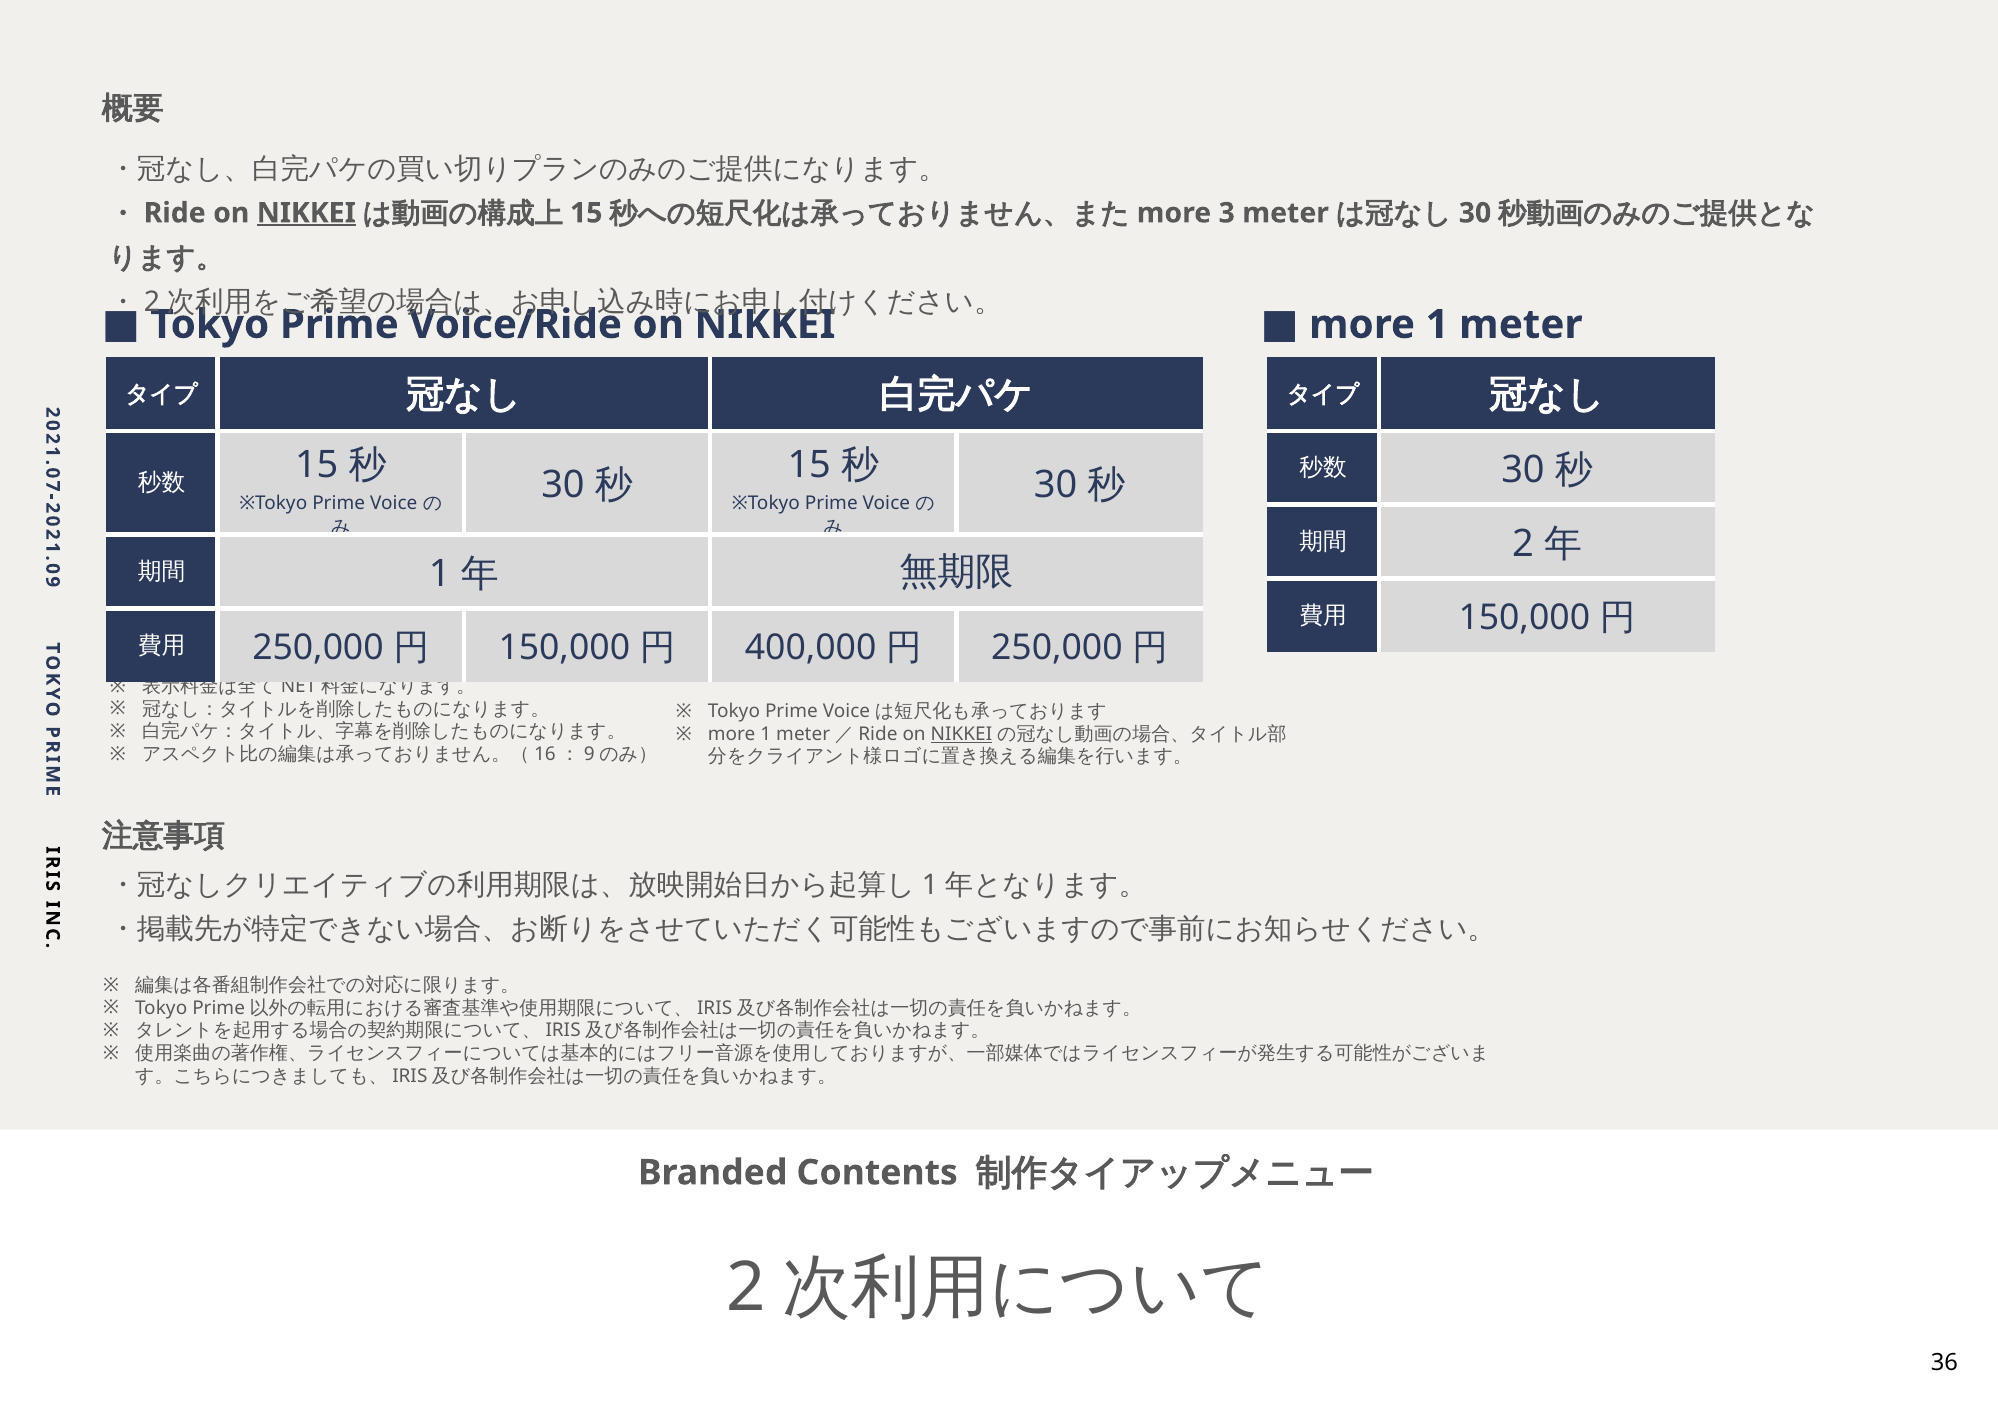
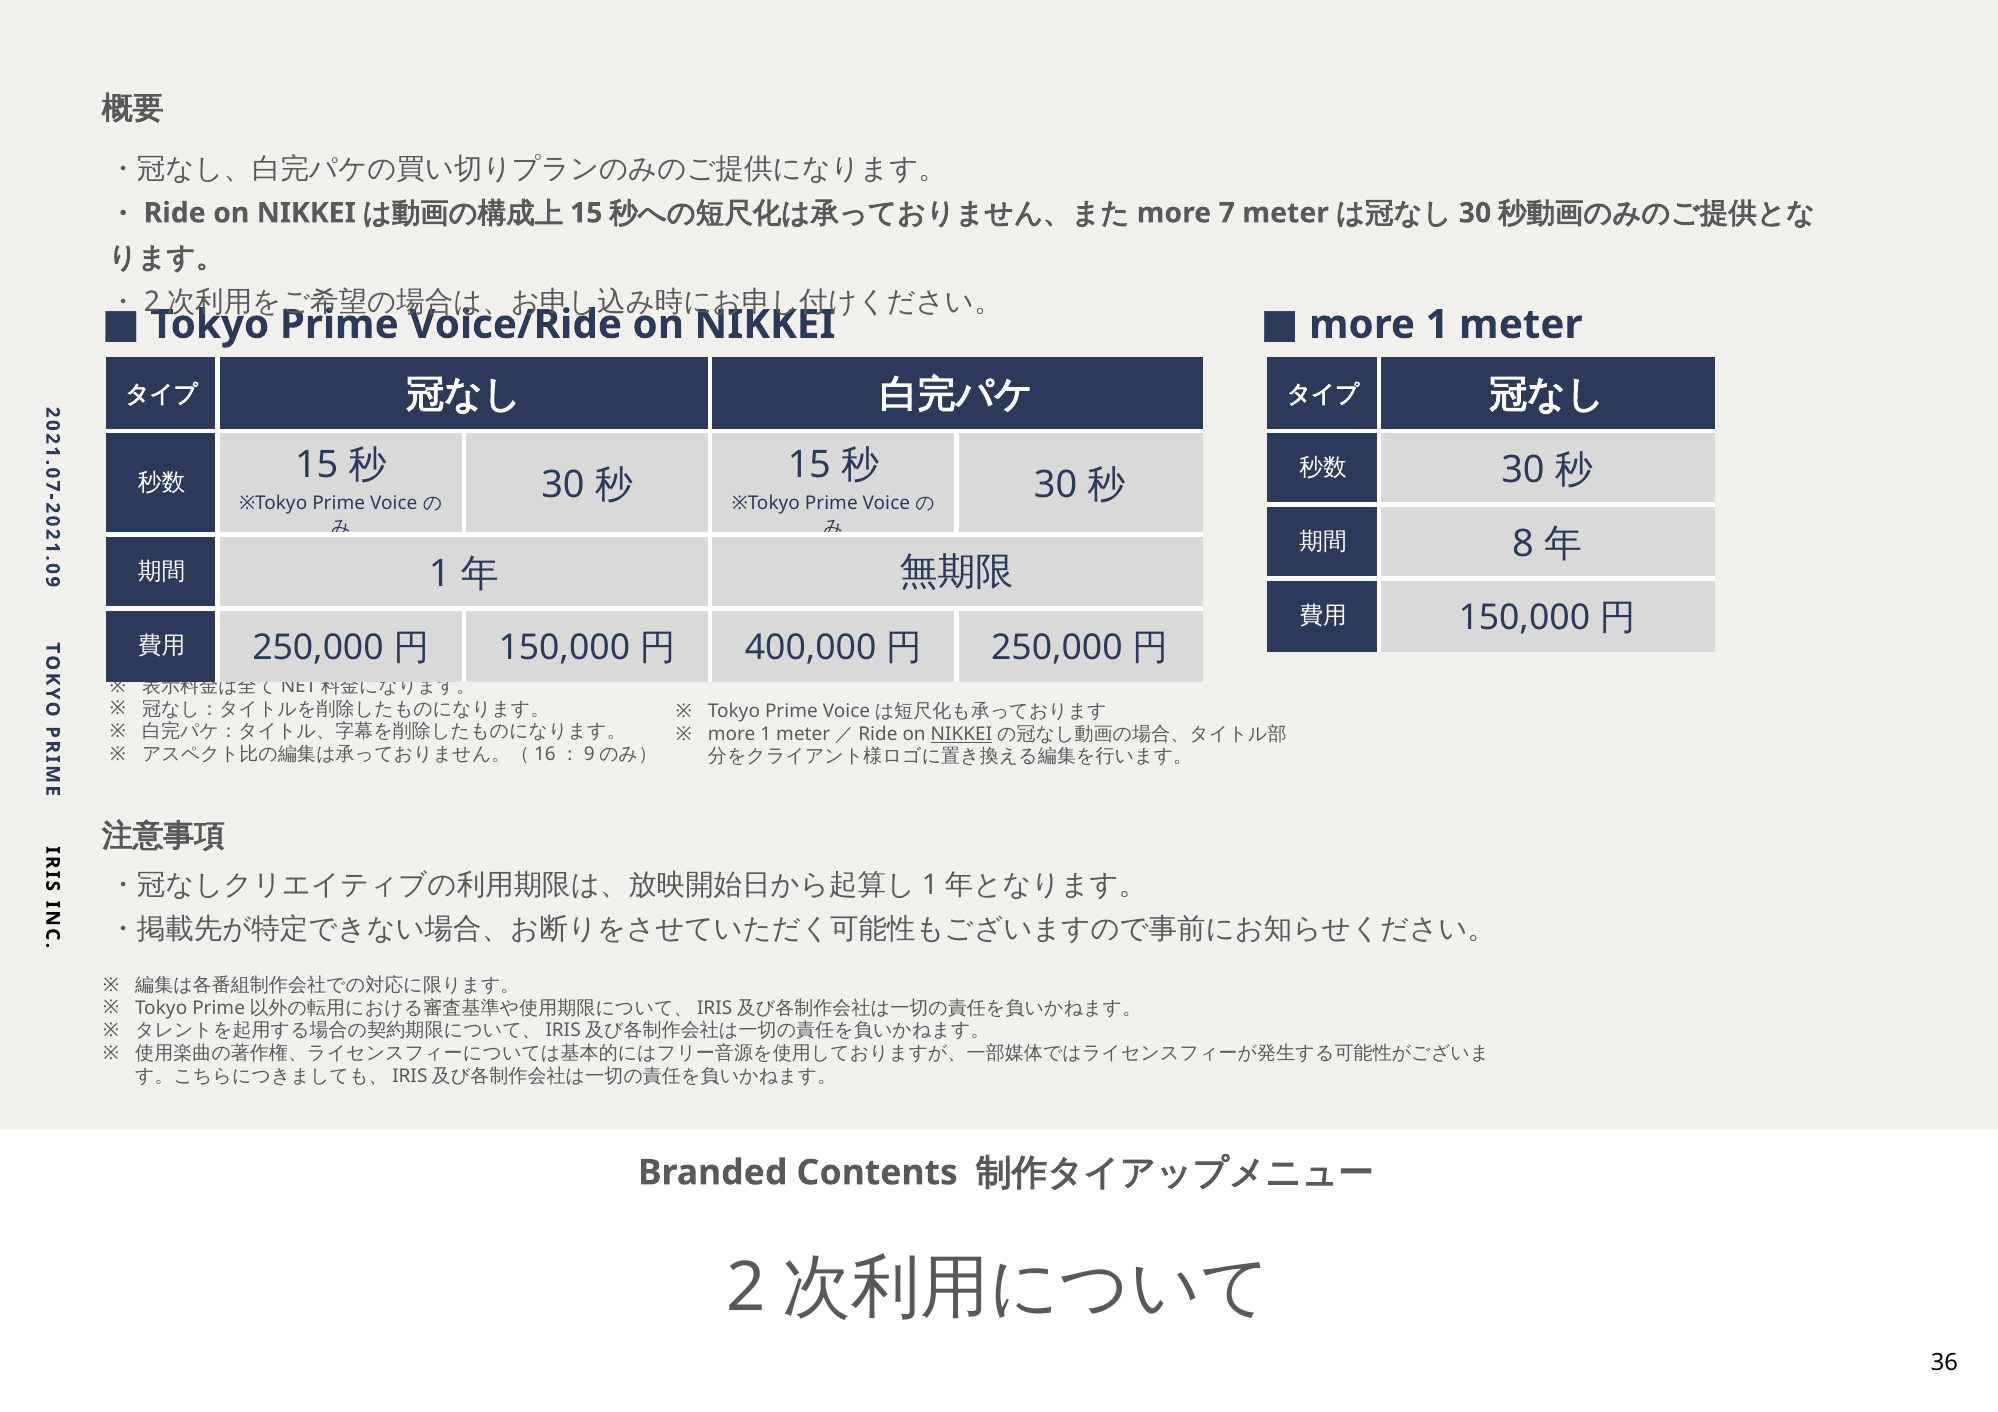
NIKKEI underline: present -> none (306, 213)
more 3: 3 -> 7 (1227, 213)
2: 2 -> 8 (1523, 544)
